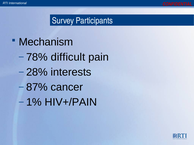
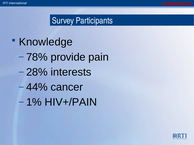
Mechanism: Mechanism -> Knowledge (46, 42)
difficult: difficult -> provide (68, 57)
87%: 87% -> 44% (37, 87)
